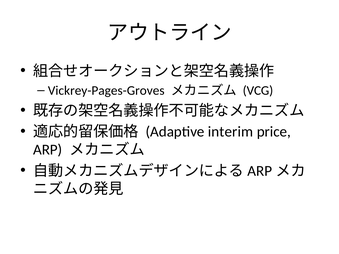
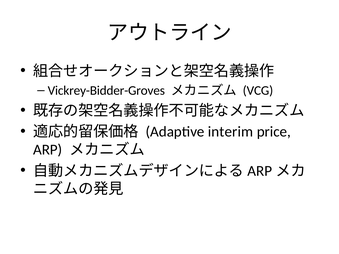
Vickrey-Pages-Groves: Vickrey-Pages-Groves -> Vickrey-Bidder-Groves (106, 91)
